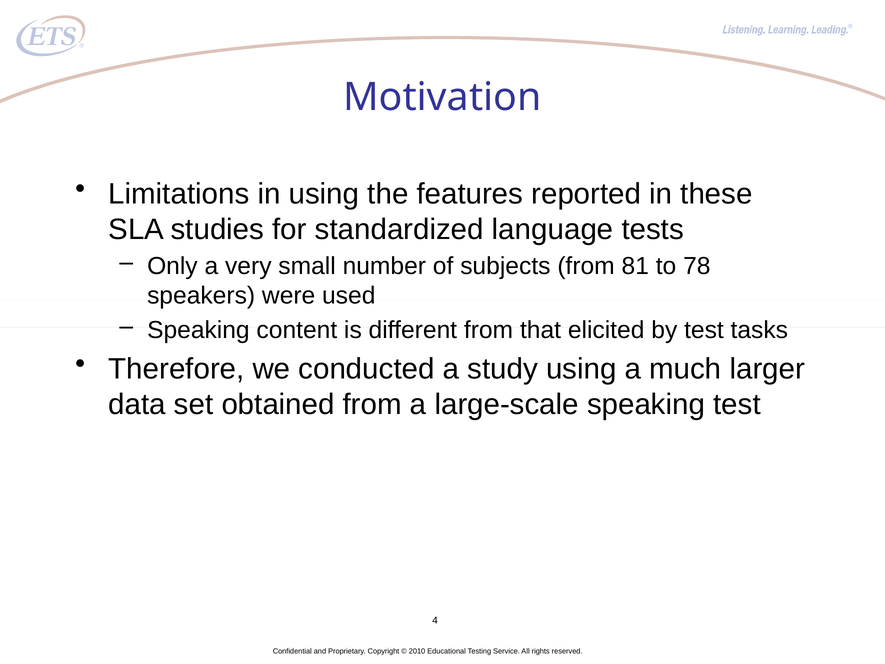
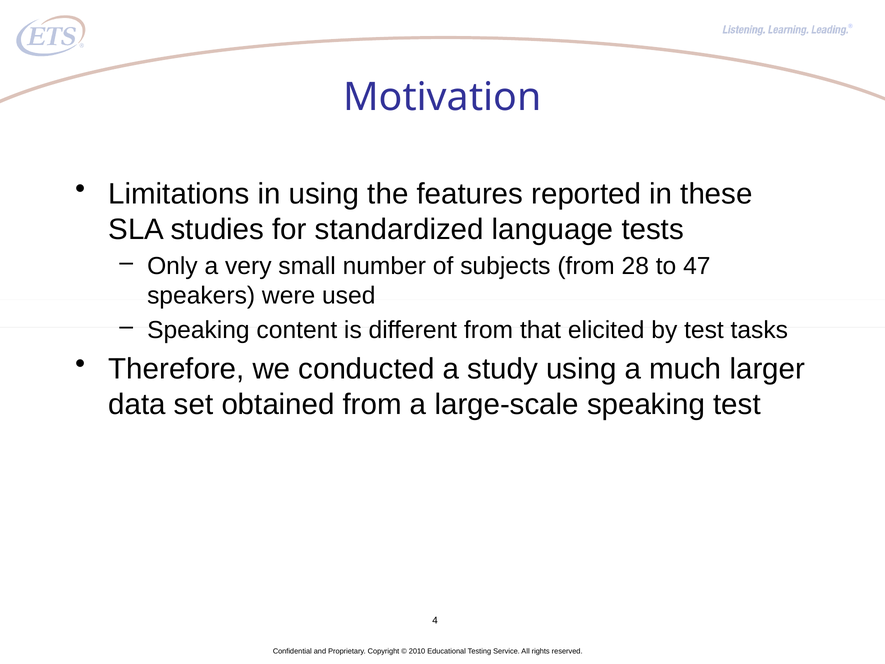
81: 81 -> 28 (635, 266)
78: 78 -> 47 (697, 266)
